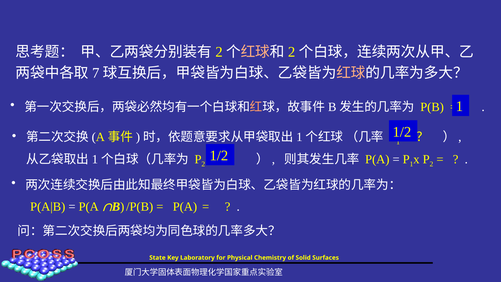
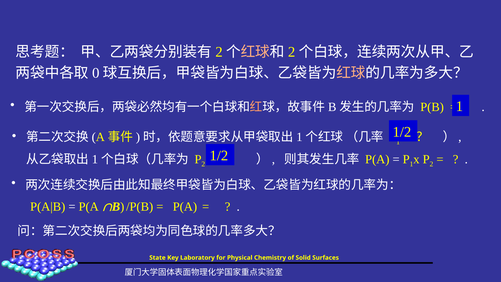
7: 7 -> 0 (96, 73)
